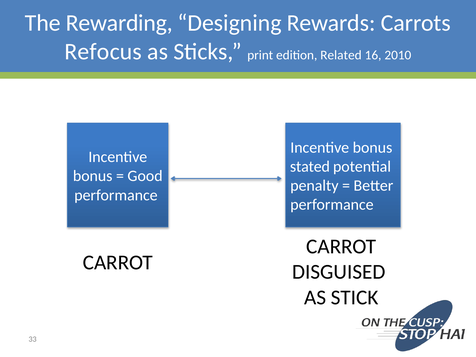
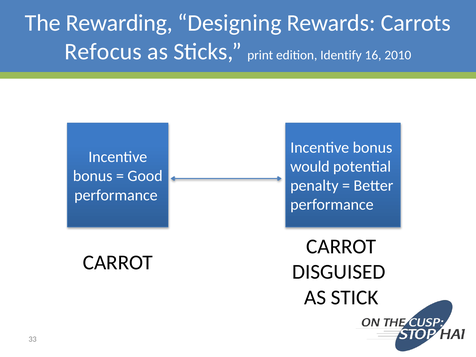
Related: Related -> Identify (341, 55)
stated: stated -> would (310, 167)
